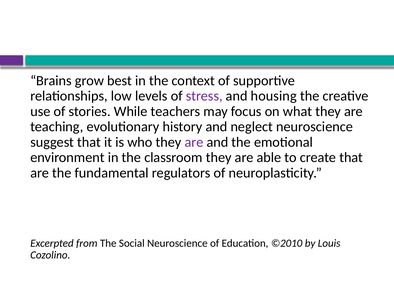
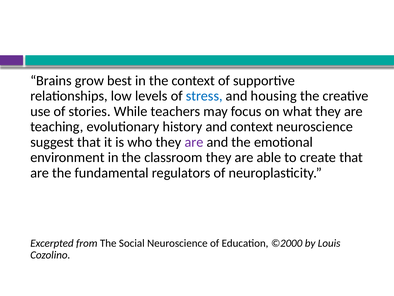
stress colour: purple -> blue (204, 96)
and neglect: neglect -> context (252, 126)
©2010: ©2010 -> ©2000 (287, 243)
